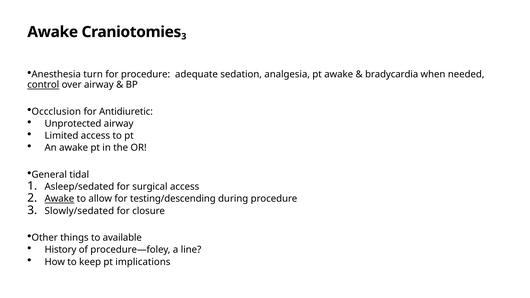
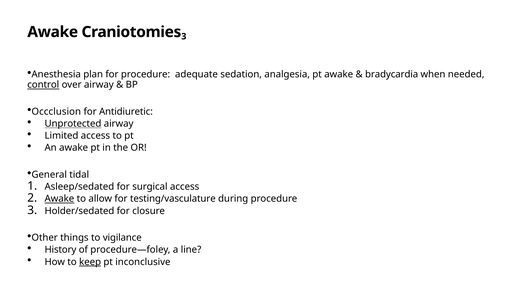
turn: turn -> plan (93, 74)
Unprotected underline: none -> present (73, 124)
testing/descending: testing/descending -> testing/vasculature (173, 199)
Slowly/sedated: Slowly/sedated -> Holder/sedated (79, 211)
available: available -> vigilance (122, 238)
keep underline: none -> present (90, 262)
implications: implications -> inconclusive (143, 262)
